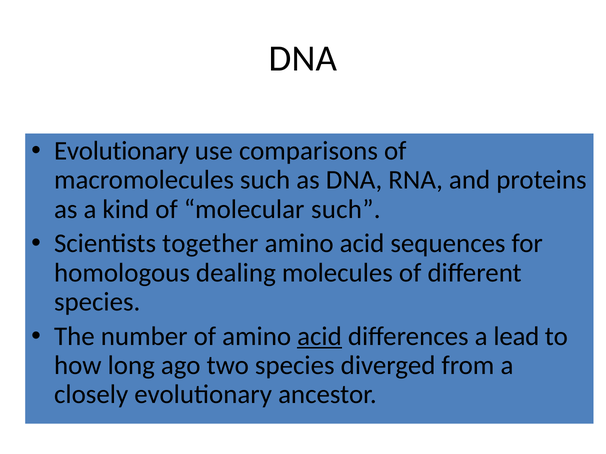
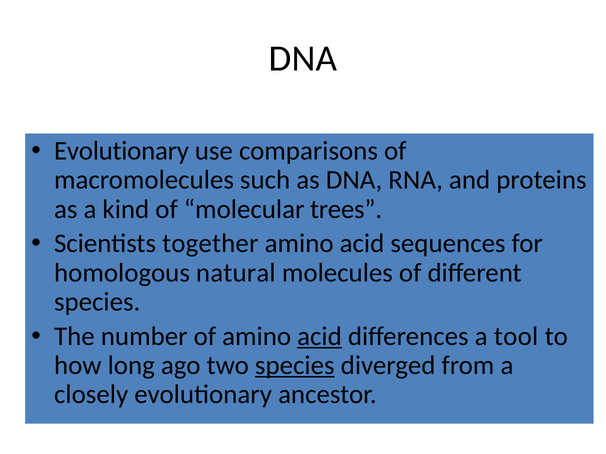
molecular such: such -> trees (346, 209)
dealing: dealing -> natural (236, 273)
lead: lead -> tool (516, 337)
species underline: none -> present (295, 366)
